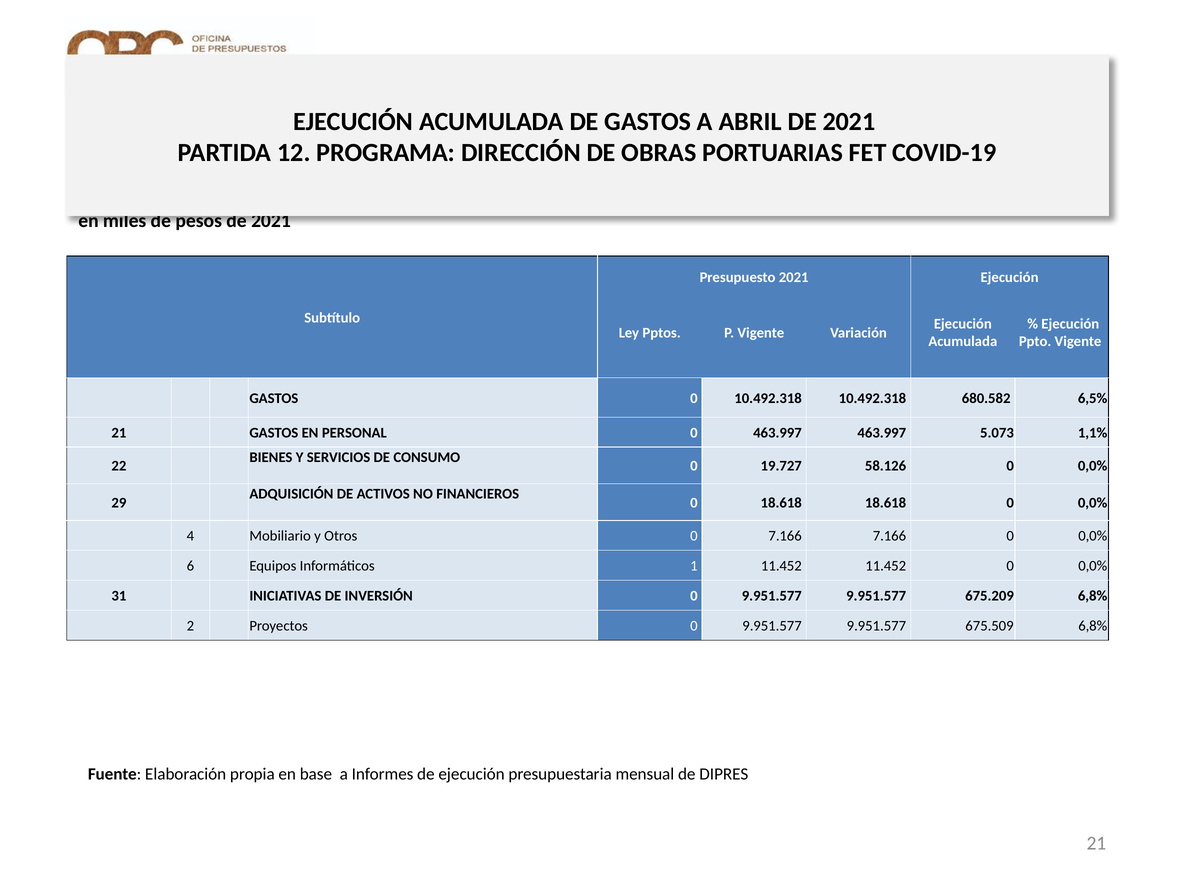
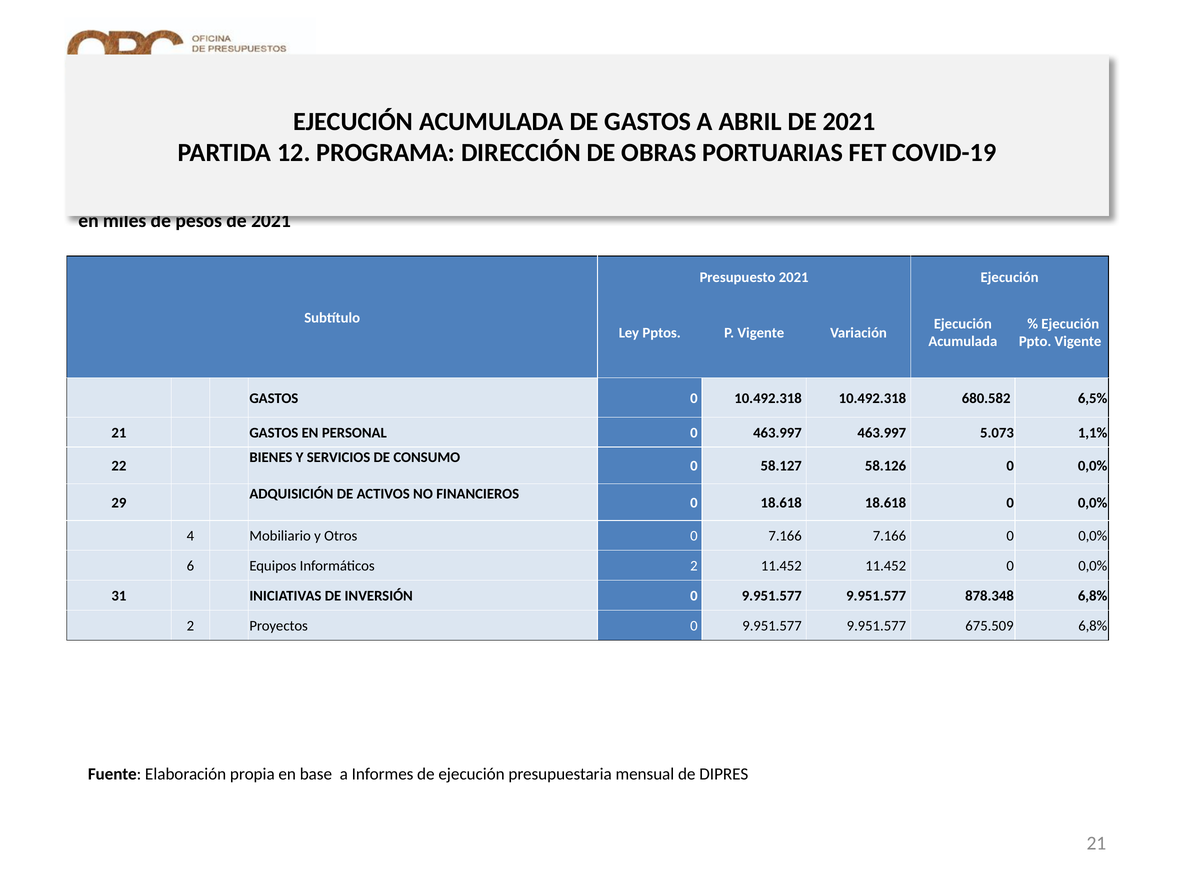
19.727: 19.727 -> 58.127 (781, 466)
Informáticos 1: 1 -> 2 (694, 566)
675.209: 675.209 -> 878.348 (990, 596)
